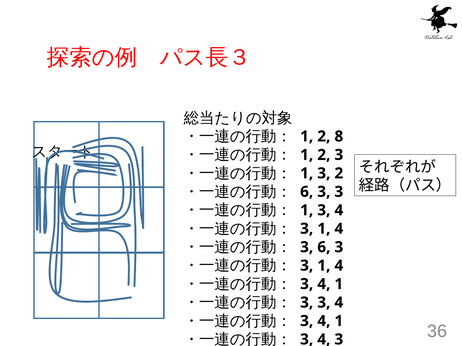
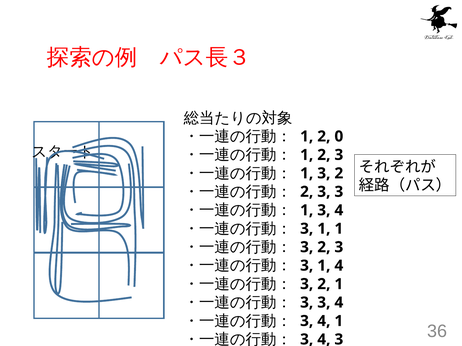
8: 8 -> 0 (339, 137)
6: 6 -> 2 (307, 192)
4: 4 -> 1 (339, 229)
6: 6 -> 2 (324, 247)
4: 4 -> 2 (324, 284)
